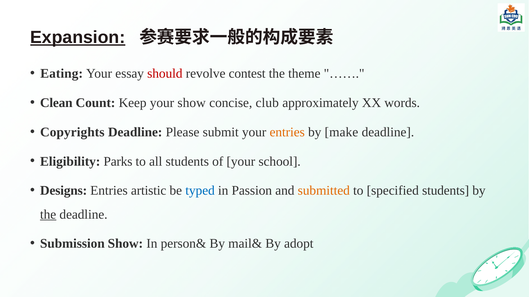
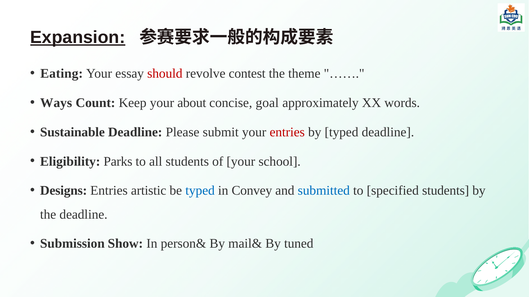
Clean: Clean -> Ways (56, 103)
your show: show -> about (192, 103)
club: club -> goal (267, 103)
Copyrights: Copyrights -> Sustainable (72, 132)
entries colour: orange -> red (287, 132)
by make: make -> typed (342, 132)
Passion: Passion -> Convey (252, 191)
submitted colour: orange -> blue (324, 191)
the underline: present -> none (48, 215)
adopt: adopt -> tuned (299, 244)
